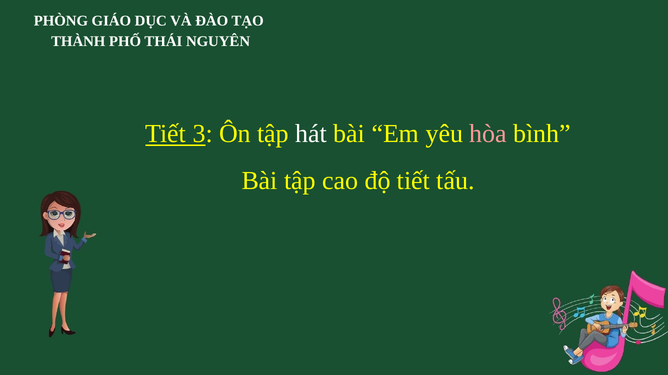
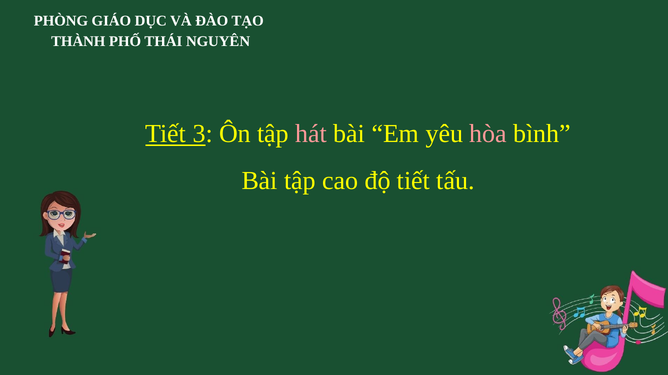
hát colour: white -> pink (311, 134)
